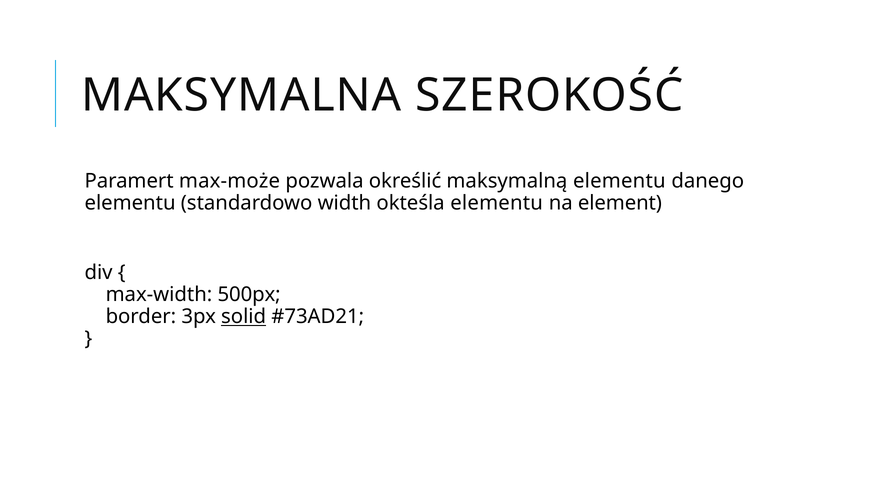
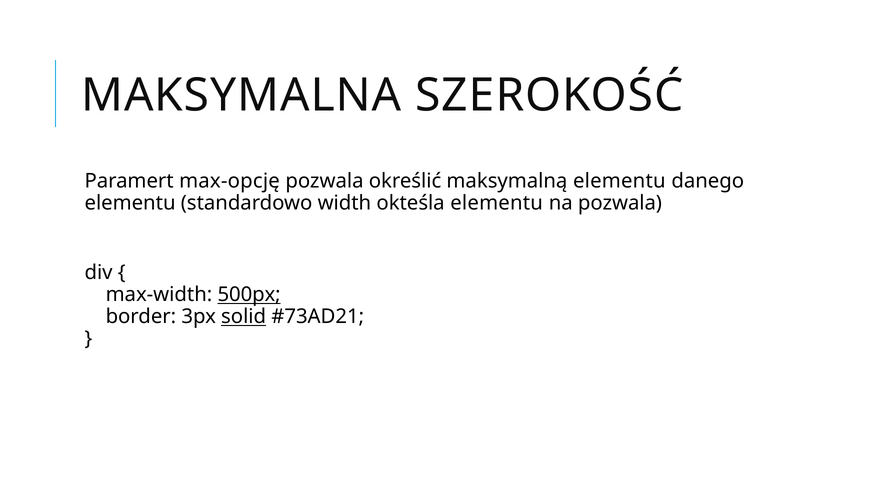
max-może: max-może -> max-opcję (229, 181)
na element: element -> pozwala (620, 203)
500px underline: none -> present (249, 294)
